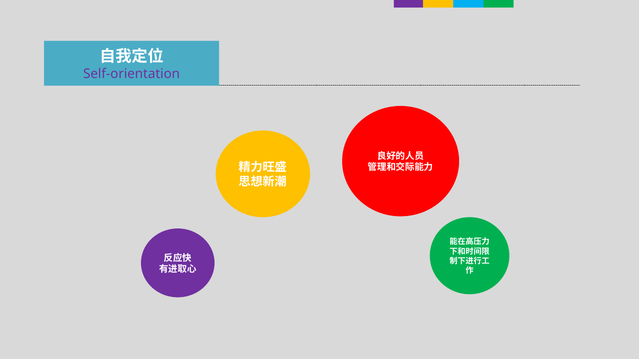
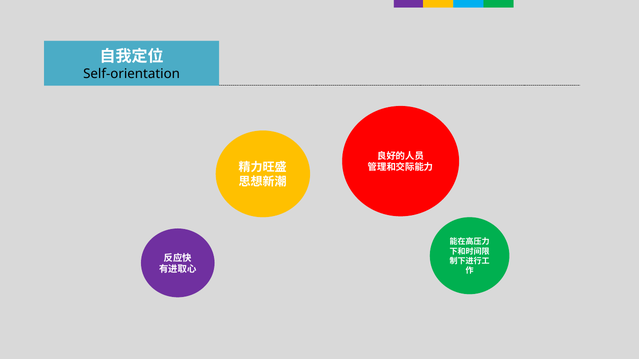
Self-orientation colour: purple -> black (132, 74)
